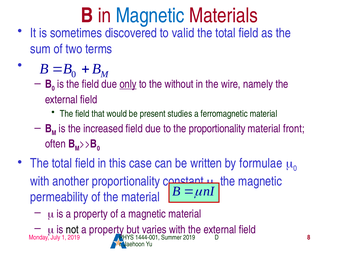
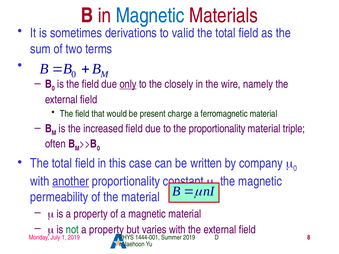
discovered: discovered -> derivations (131, 33)
without: without -> closely (179, 84)
studies: studies -> charge (180, 114)
front: front -> triple (294, 129)
formulae: formulae -> company (261, 163)
another underline: none -> present (71, 181)
not colour: black -> green (72, 230)
